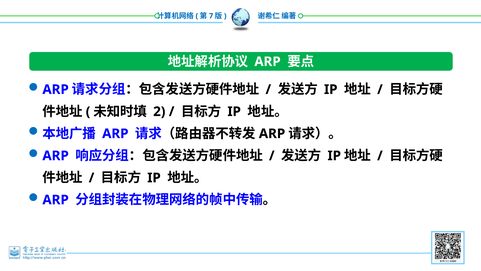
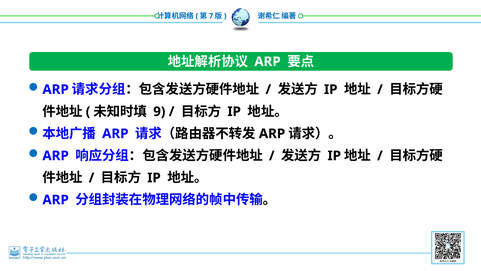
2: 2 -> 9 (159, 111)
